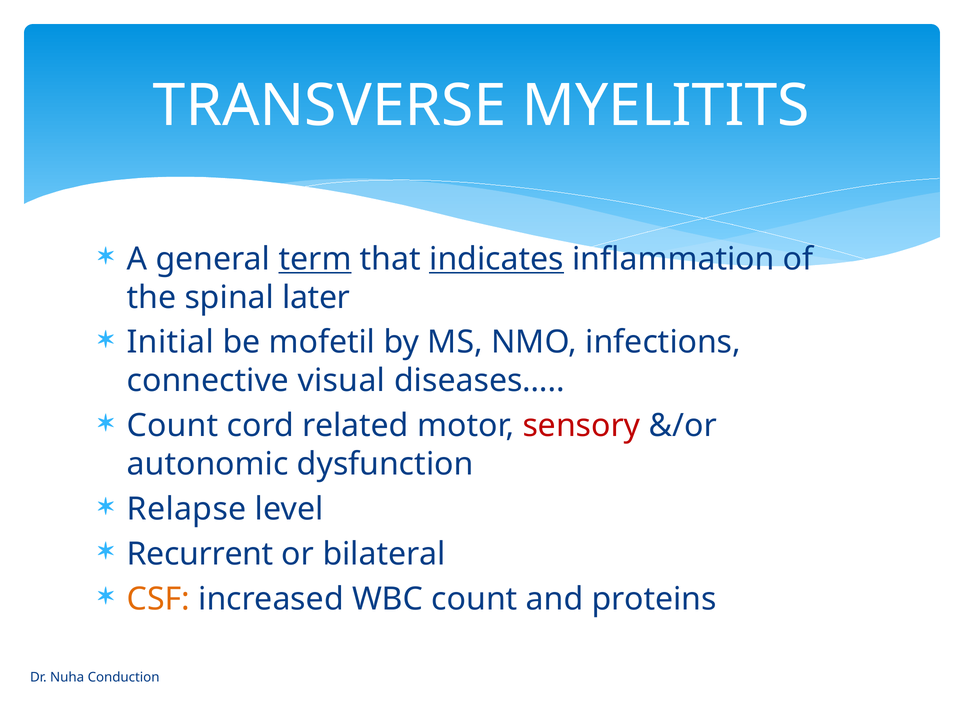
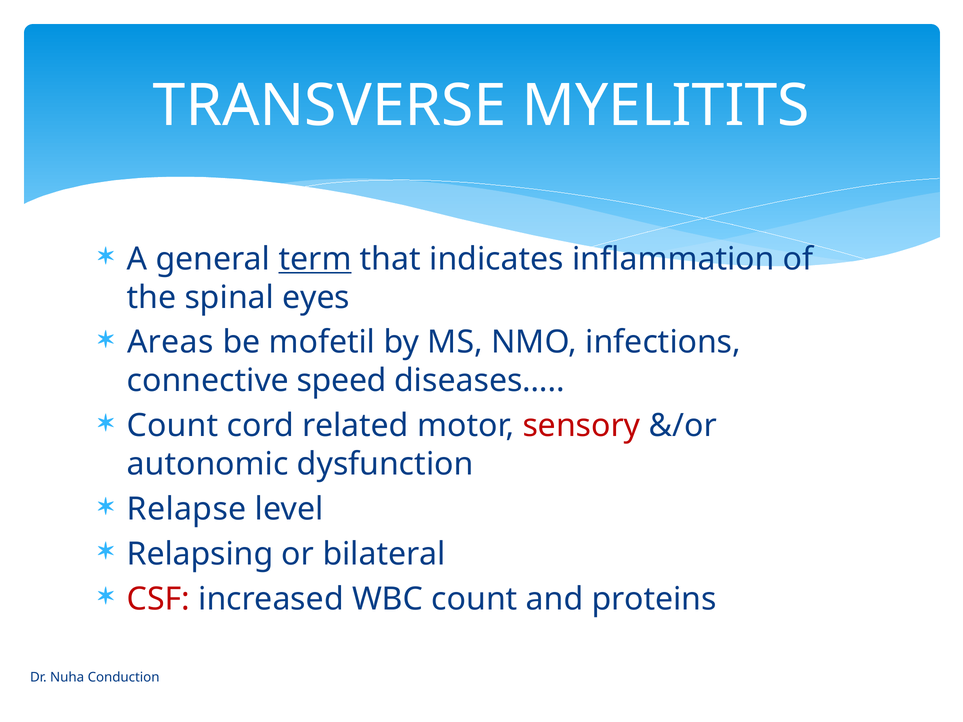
indicates underline: present -> none (497, 259)
later: later -> eyes (316, 298)
Initial: Initial -> Areas (170, 342)
visual: visual -> speed (342, 381)
Recurrent: Recurrent -> Relapsing (200, 554)
CSF colour: orange -> red (158, 599)
